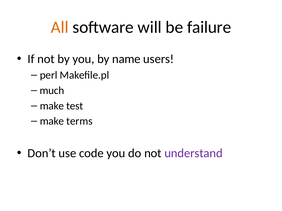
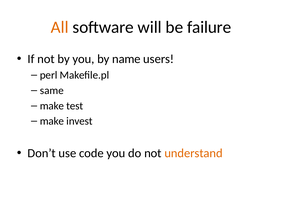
much: much -> same (52, 91)
terms: terms -> invest (80, 121)
understand colour: purple -> orange (194, 154)
